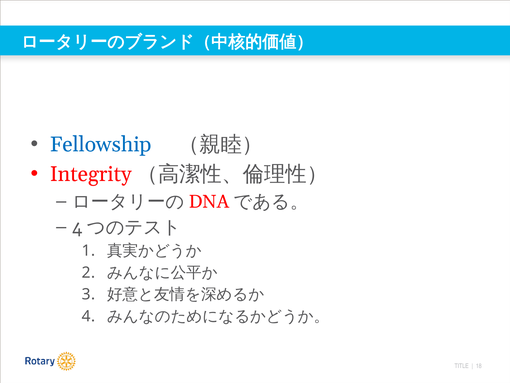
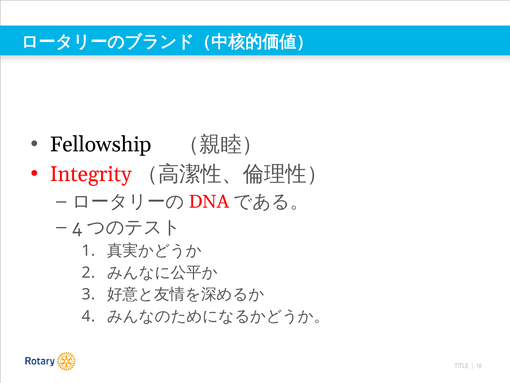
Fellowship colour: blue -> black (101, 144)
